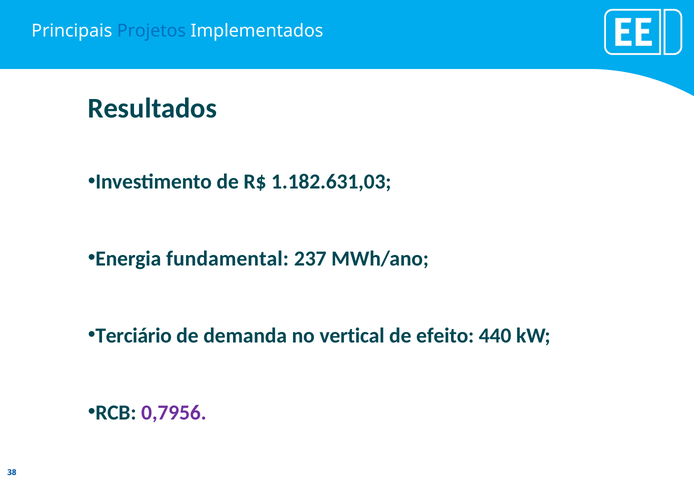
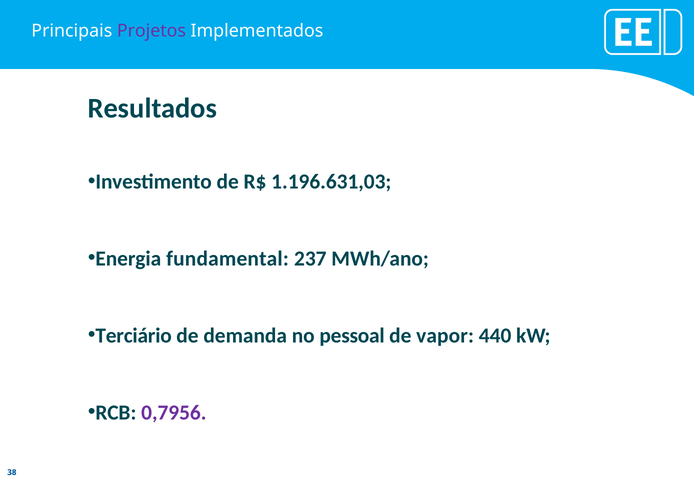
Projetos colour: blue -> purple (151, 31)
1.182.631,03: 1.182.631,03 -> 1.196.631,03 (331, 181)
vertical: vertical -> pessoal (352, 335)
efeito: efeito -> vapor (445, 335)
